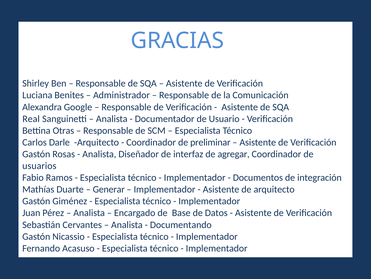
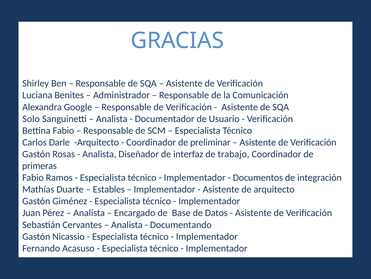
Real: Real -> Solo (31, 118)
Bettina Otras: Otras -> Fabio (63, 130)
agregar: agregar -> trabajo (234, 154)
usuarios: usuarios -> primeras (39, 165)
Generar: Generar -> Estables (109, 189)
